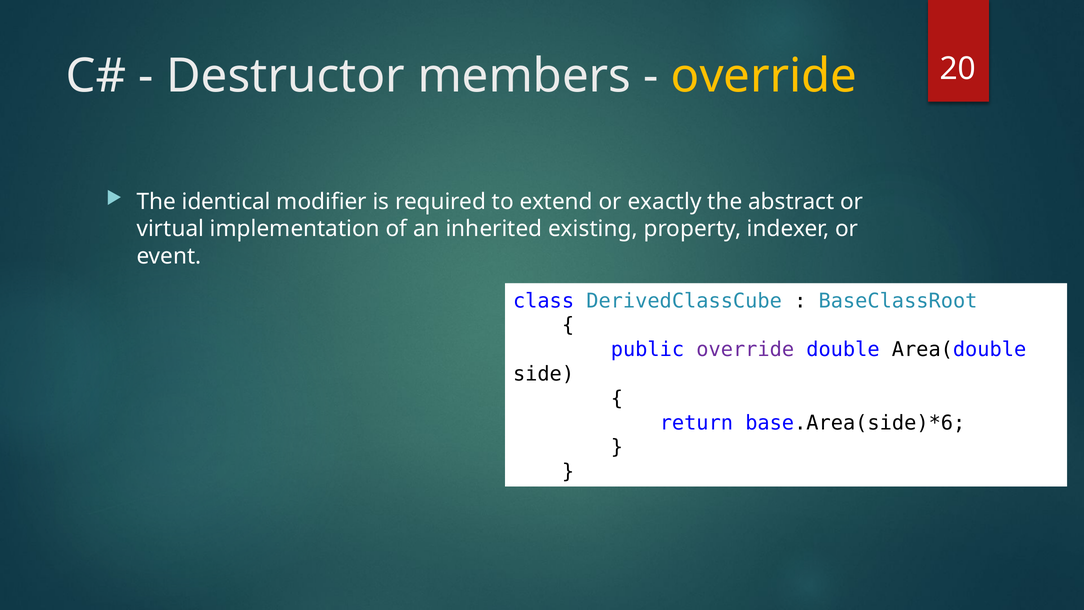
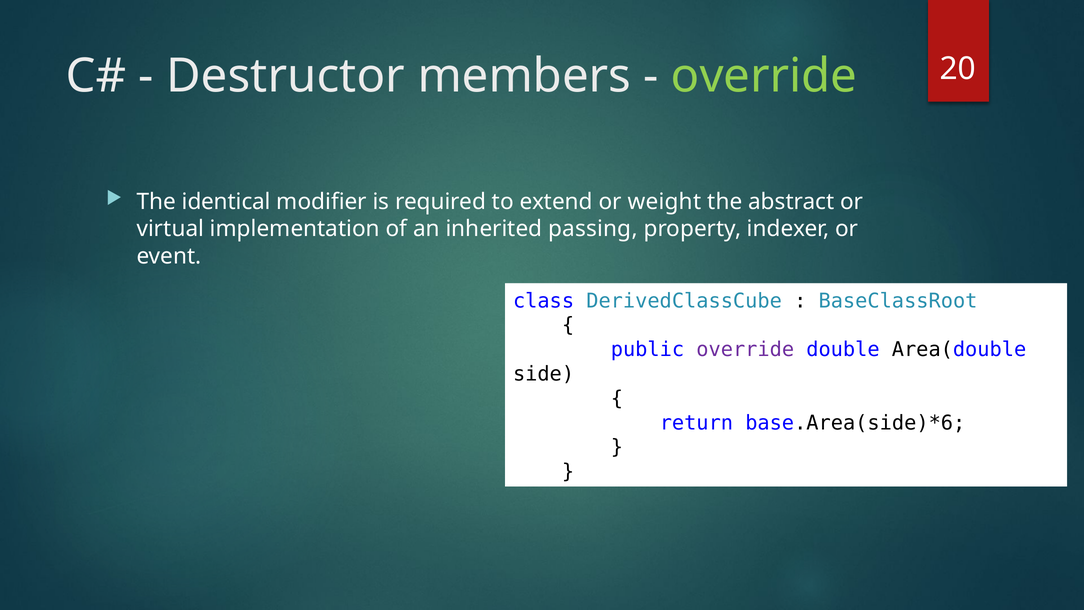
override colour: yellow -> light green (764, 76)
exactly: exactly -> weight (664, 202)
existing: existing -> passing (593, 229)
